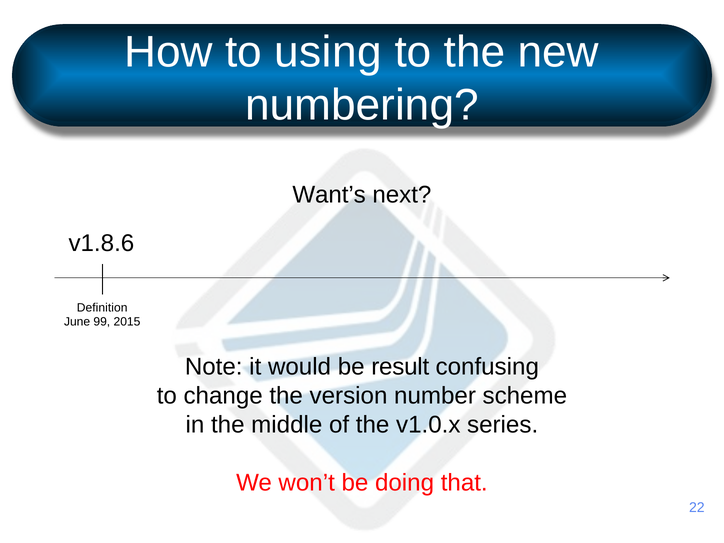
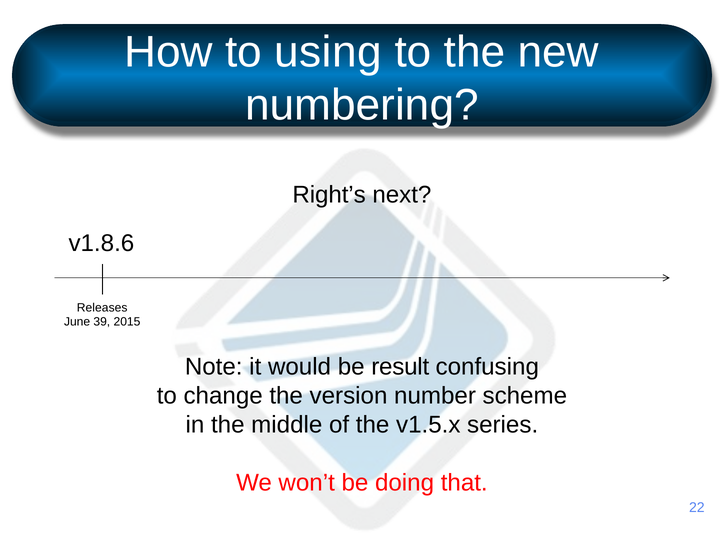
Want’s: Want’s -> Right’s (329, 195)
Definition: Definition -> Releases (102, 308)
99: 99 -> 39 (102, 322)
v1.0.x: v1.0.x -> v1.5.x (428, 425)
